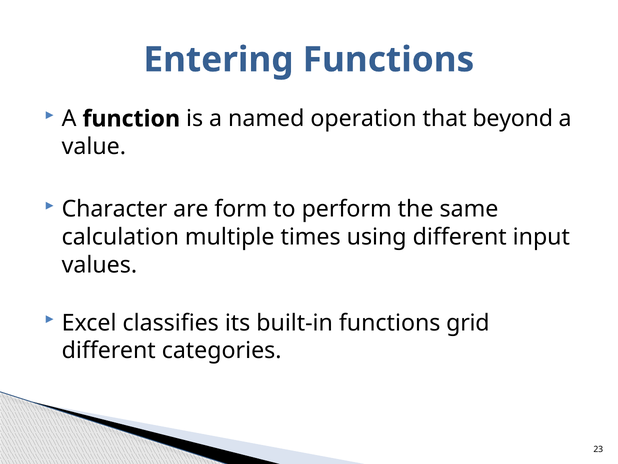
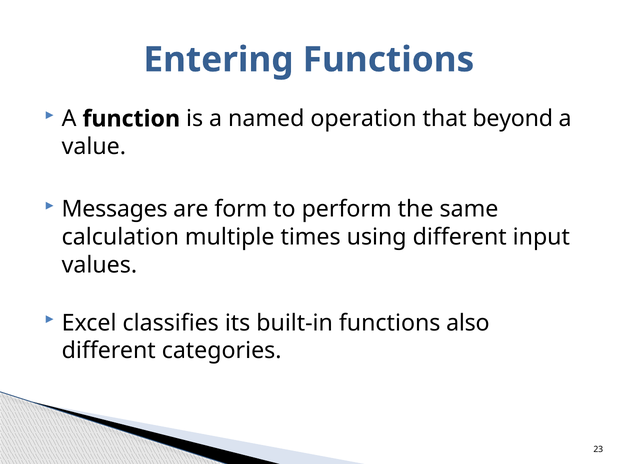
Character: Character -> Messages (115, 209)
grid: grid -> also (468, 323)
